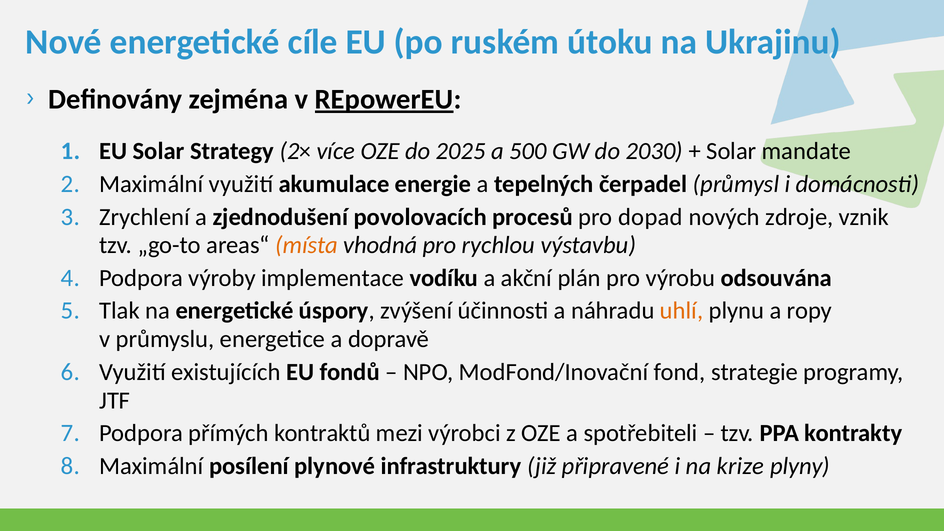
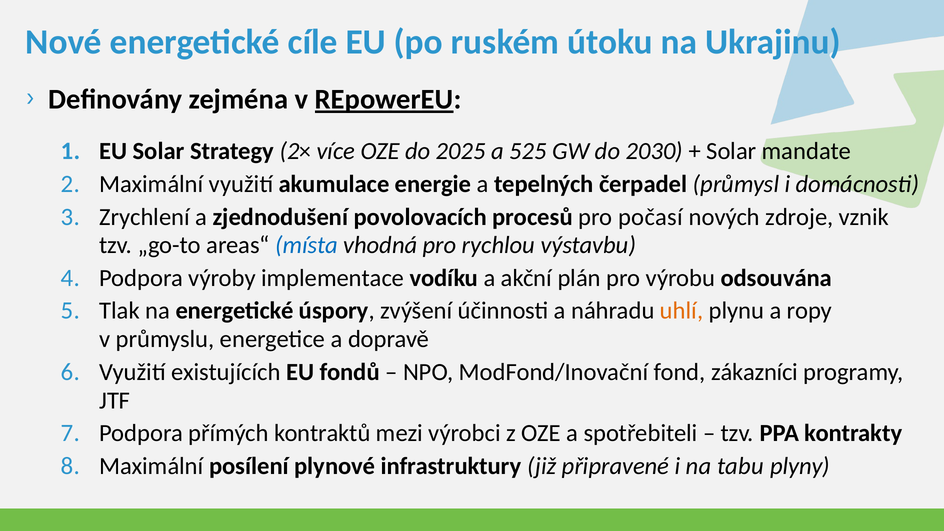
500: 500 -> 525 (528, 151)
dopad: dopad -> počasí (650, 217)
místa colour: orange -> blue (307, 245)
strategie: strategie -> zákazníci (755, 372)
krize: krize -> tabu (740, 466)
